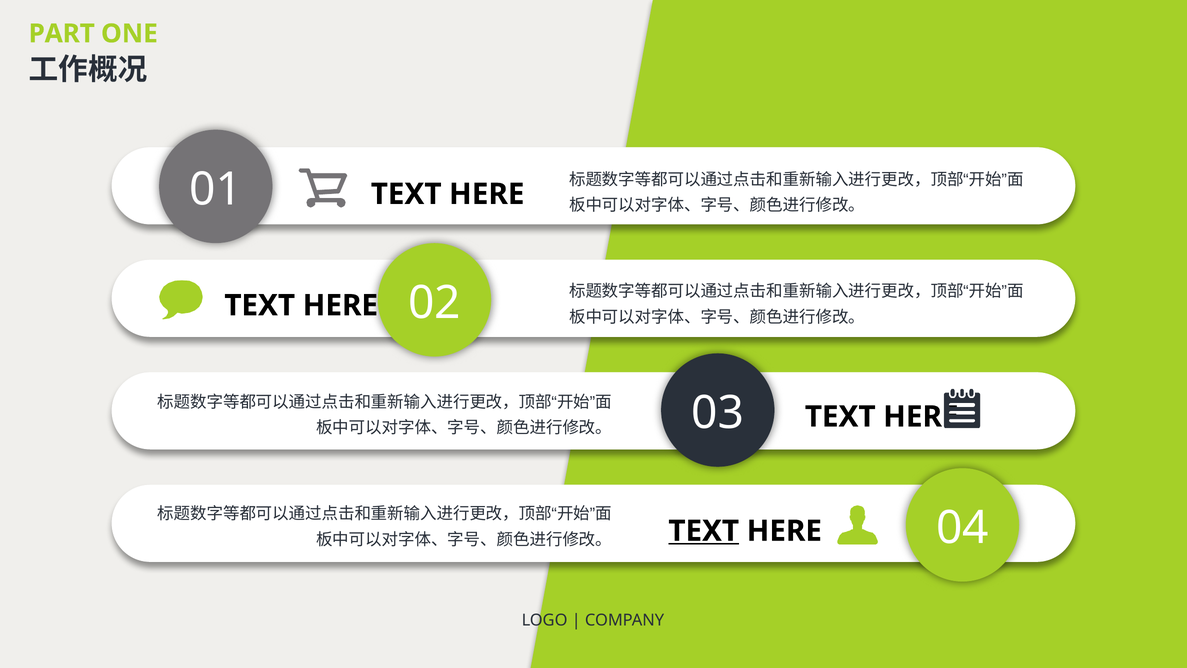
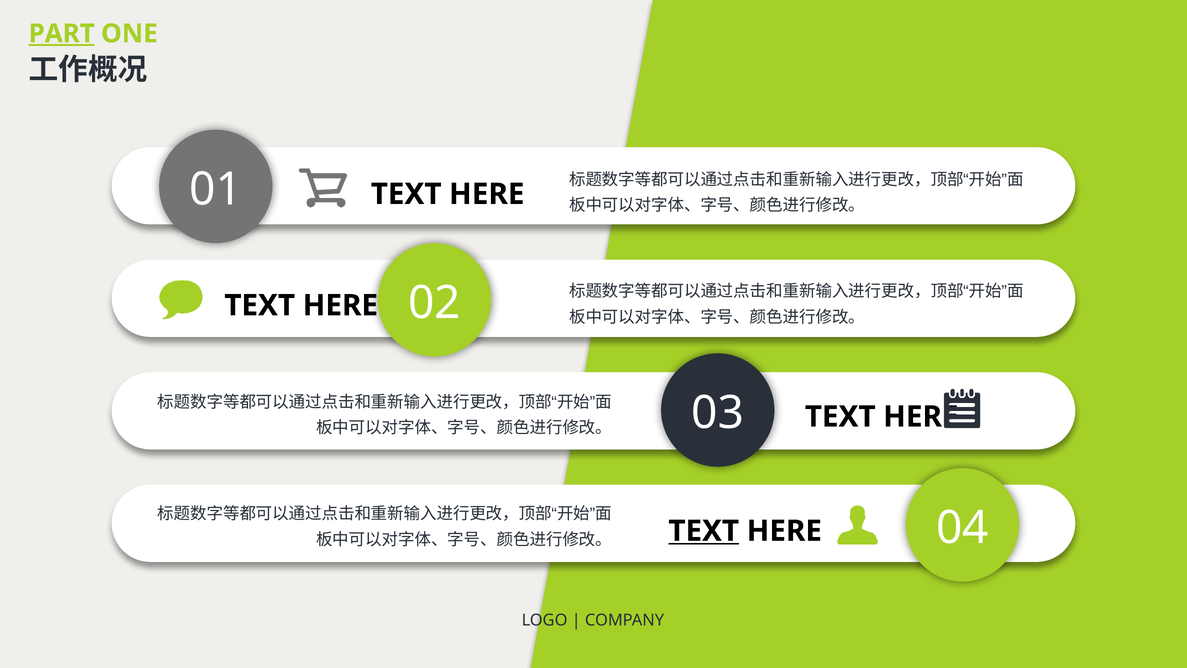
PART underline: none -> present (62, 34)
